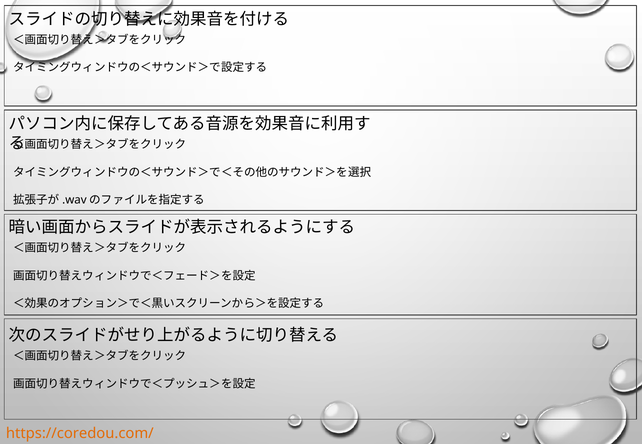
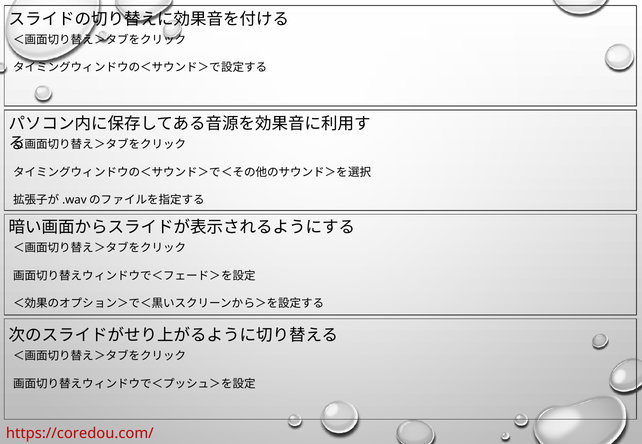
https://coredou.com/ colour: orange -> red (80, 434)
